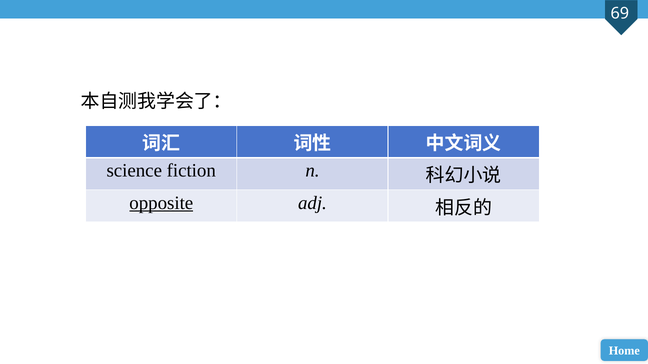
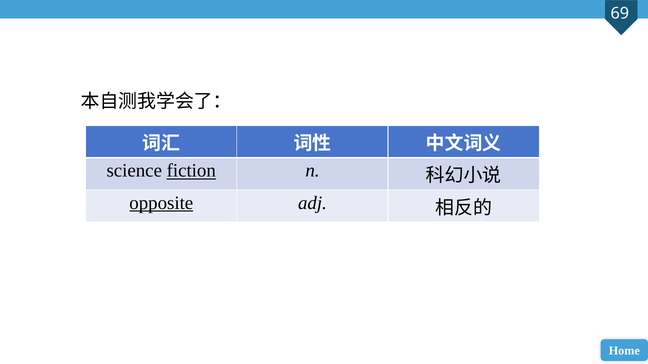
fiction underline: none -> present (191, 171)
